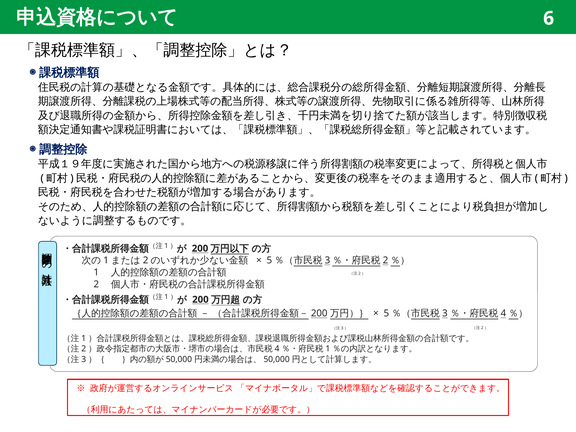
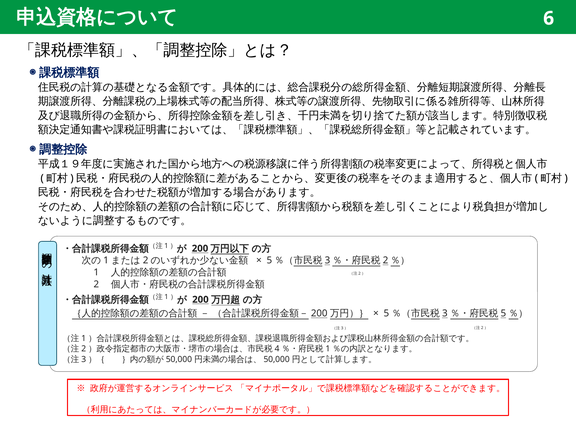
4: 4 -> 5 (503, 313)
